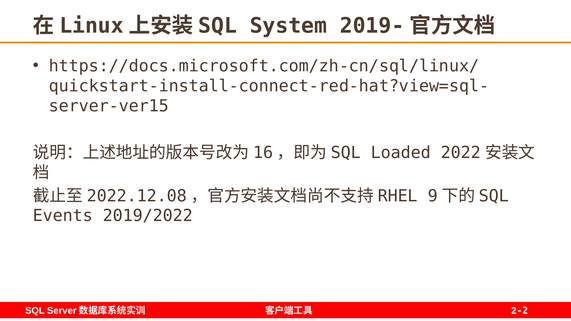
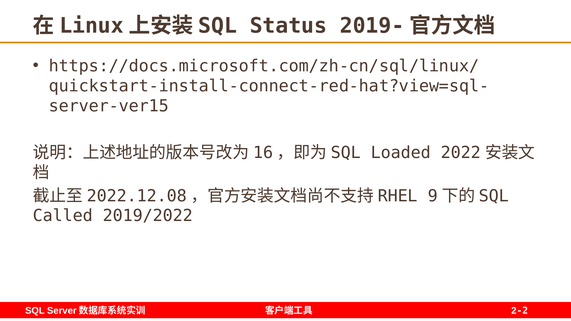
System: System -> Status (288, 26)
Events: Events -> Called (63, 216)
